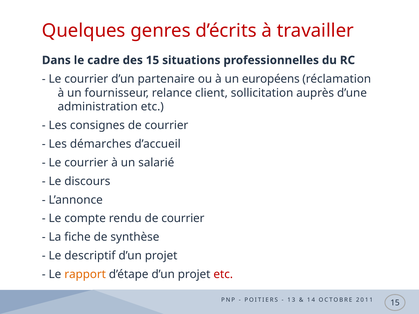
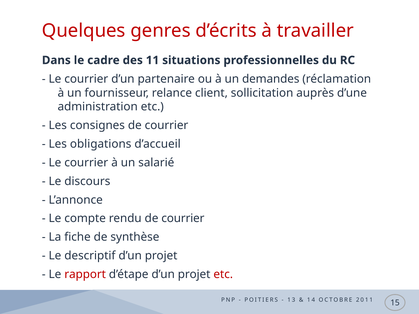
des 15: 15 -> 11 (152, 60)
européens: européens -> demandes (271, 79)
démarches: démarches -> obligations (101, 144)
rapport colour: orange -> red (85, 274)
